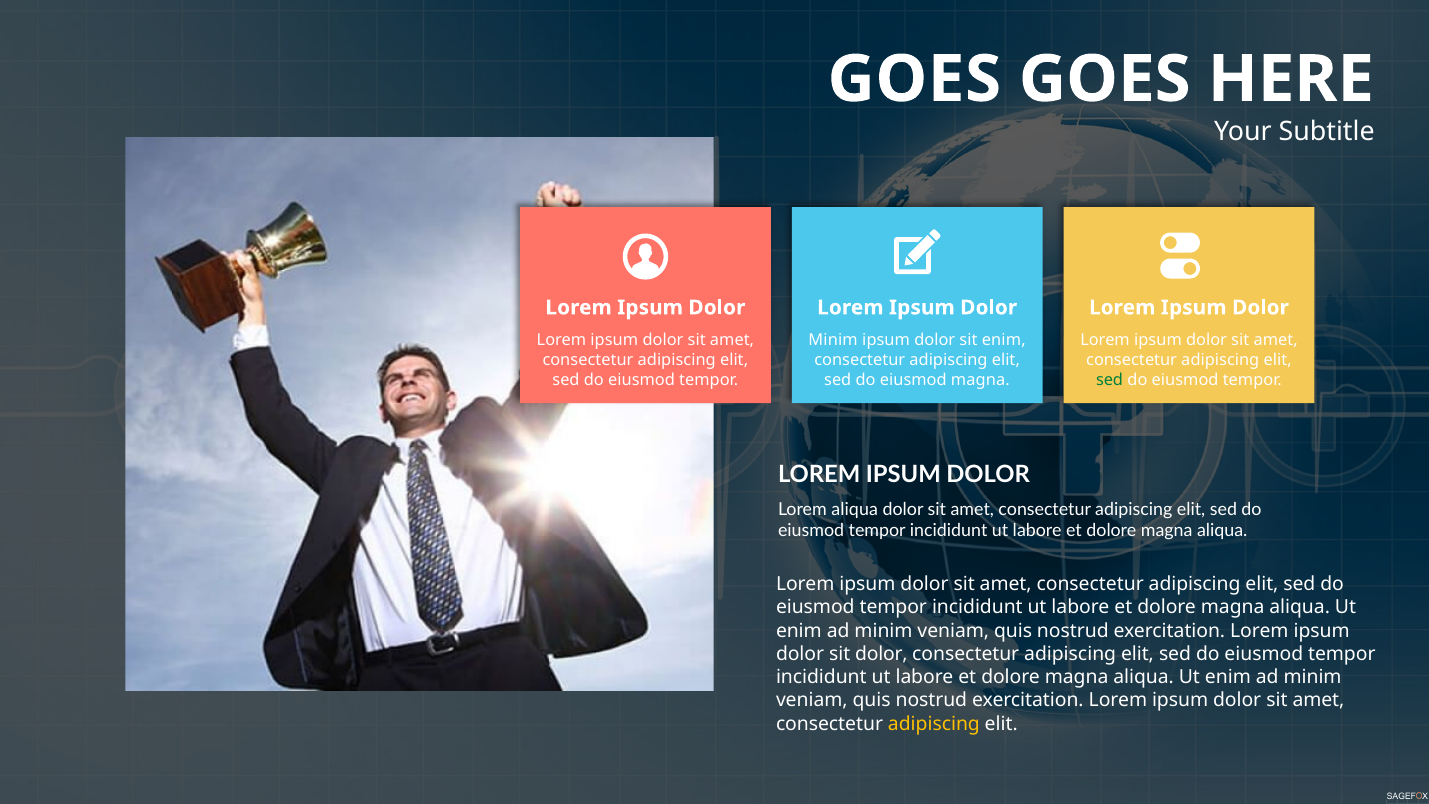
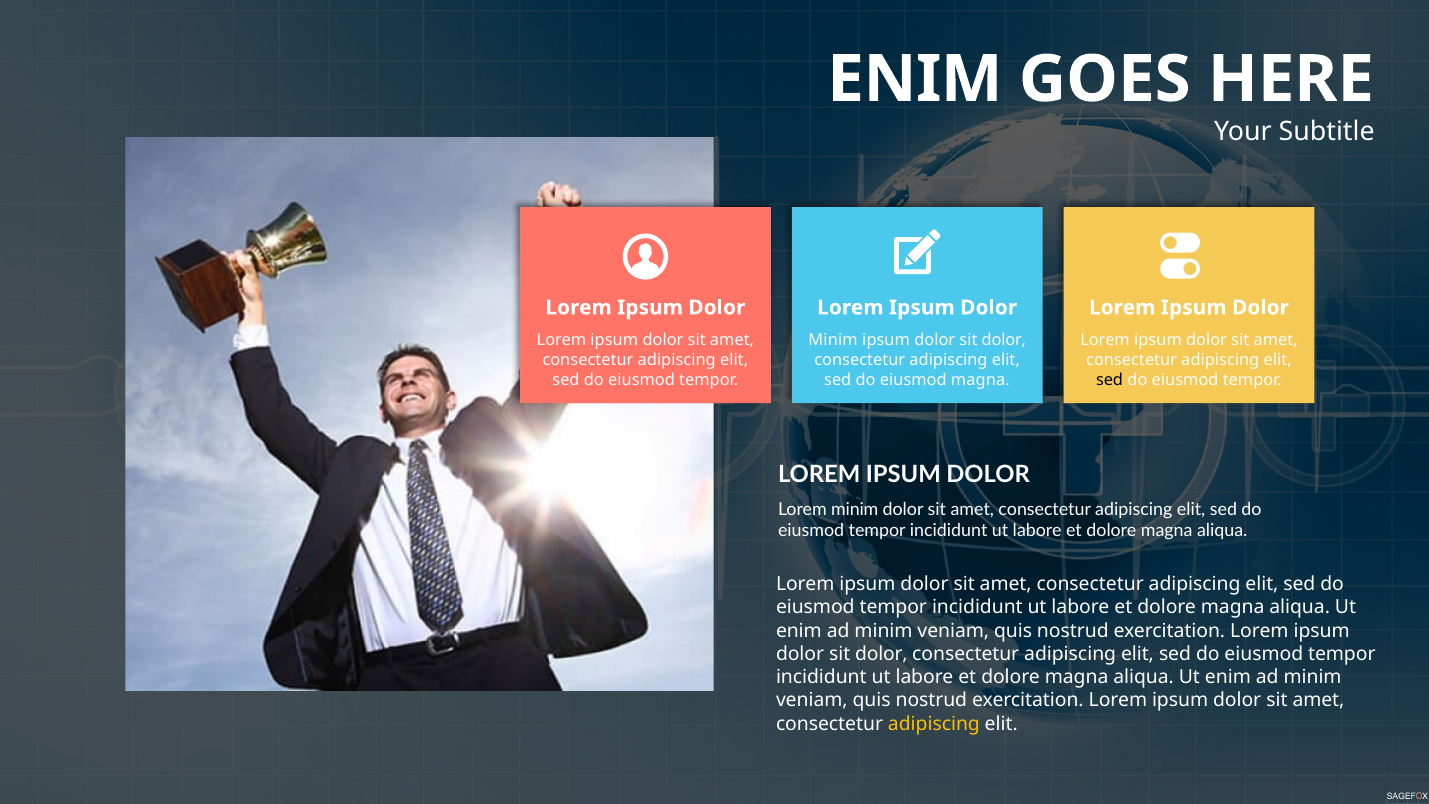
GOES: GOES -> ENIM (915, 79)
enim: enim -> dolor (1004, 340)
sed colour: green -> black (1110, 380)
Lorem aliqua: aliqua -> minim (855, 509)
